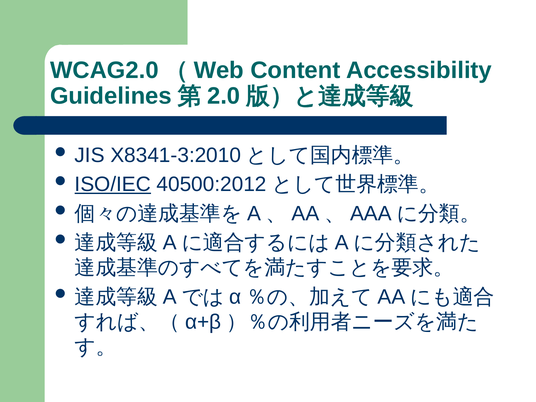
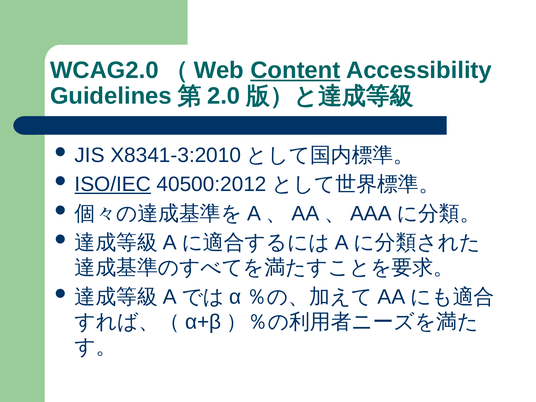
Content underline: none -> present (295, 70)
